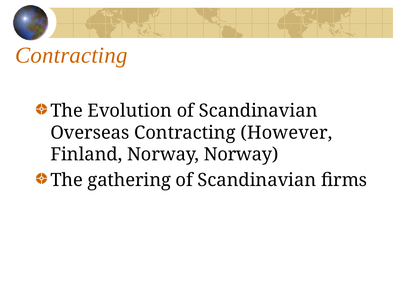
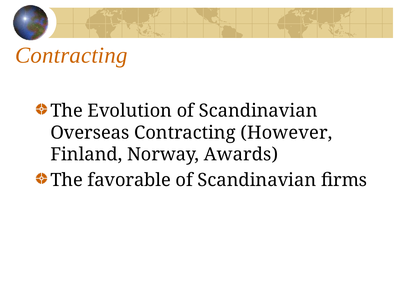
Norway Norway: Norway -> Awards (241, 155)
gathering: gathering -> favorable (129, 180)
